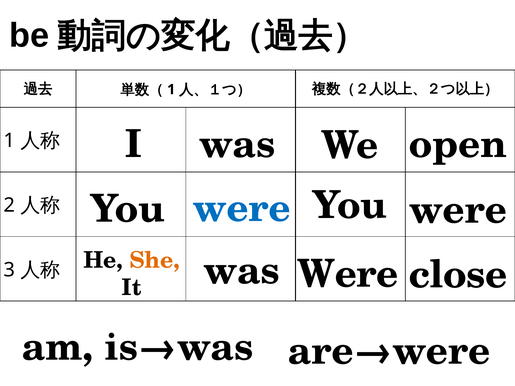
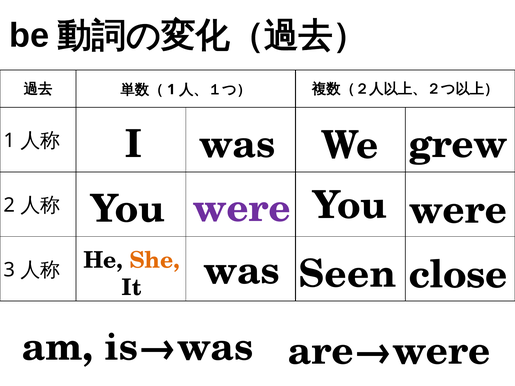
open: open -> grew (458, 145)
were colour: blue -> purple (242, 209)
Were: Were -> Seen (347, 274)
